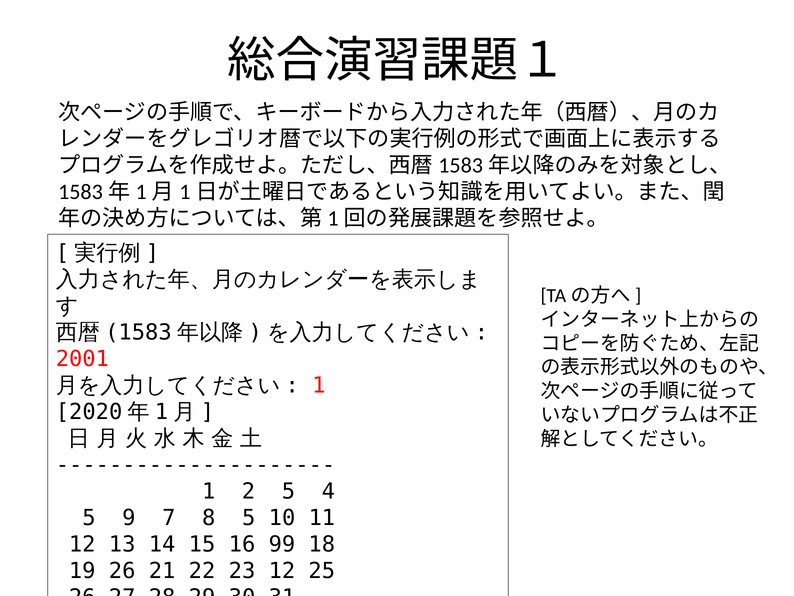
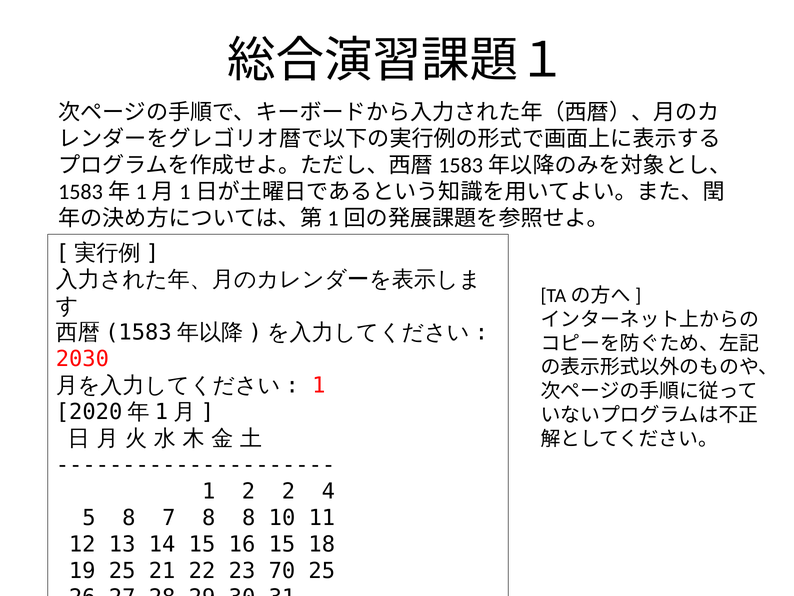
2001: 2001 -> 2030 (82, 359)
2 5: 5 -> 2 (288, 491)
5 9: 9 -> 8 (129, 518)
8 5: 5 -> 8 (249, 518)
16 99: 99 -> 15 (282, 544)
19 26: 26 -> 25 (122, 571)
23 12: 12 -> 70 (282, 571)
